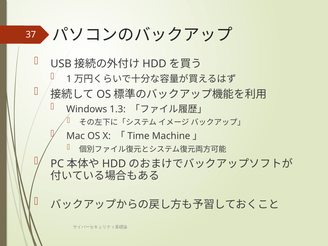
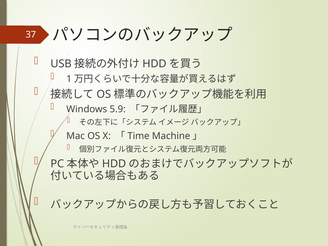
1.3: 1.3 -> 5.9 (118, 109)
